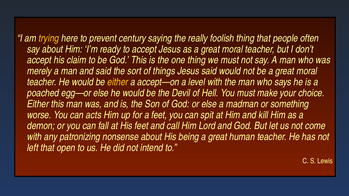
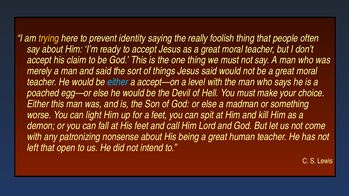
century: century -> identity (132, 38)
either colour: yellow -> light blue (118, 82)
acts: acts -> light (94, 115)
